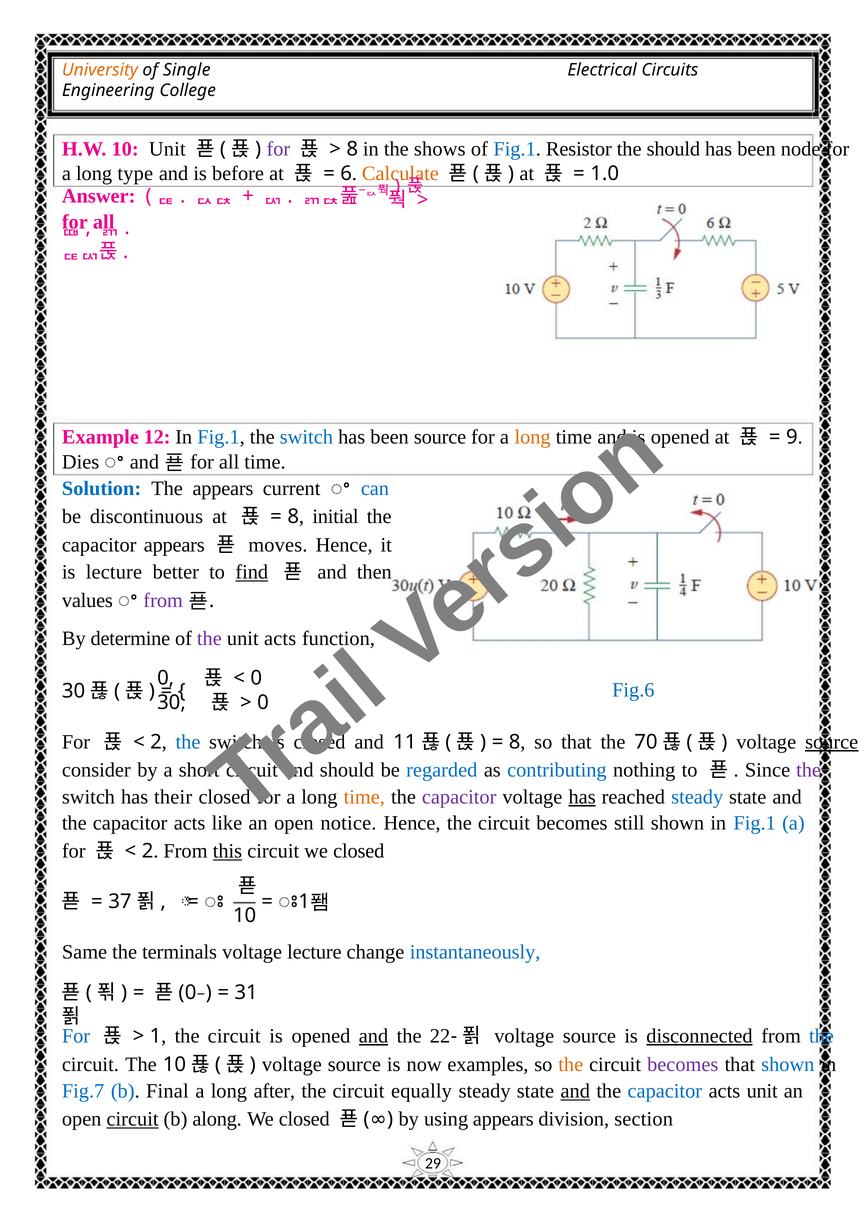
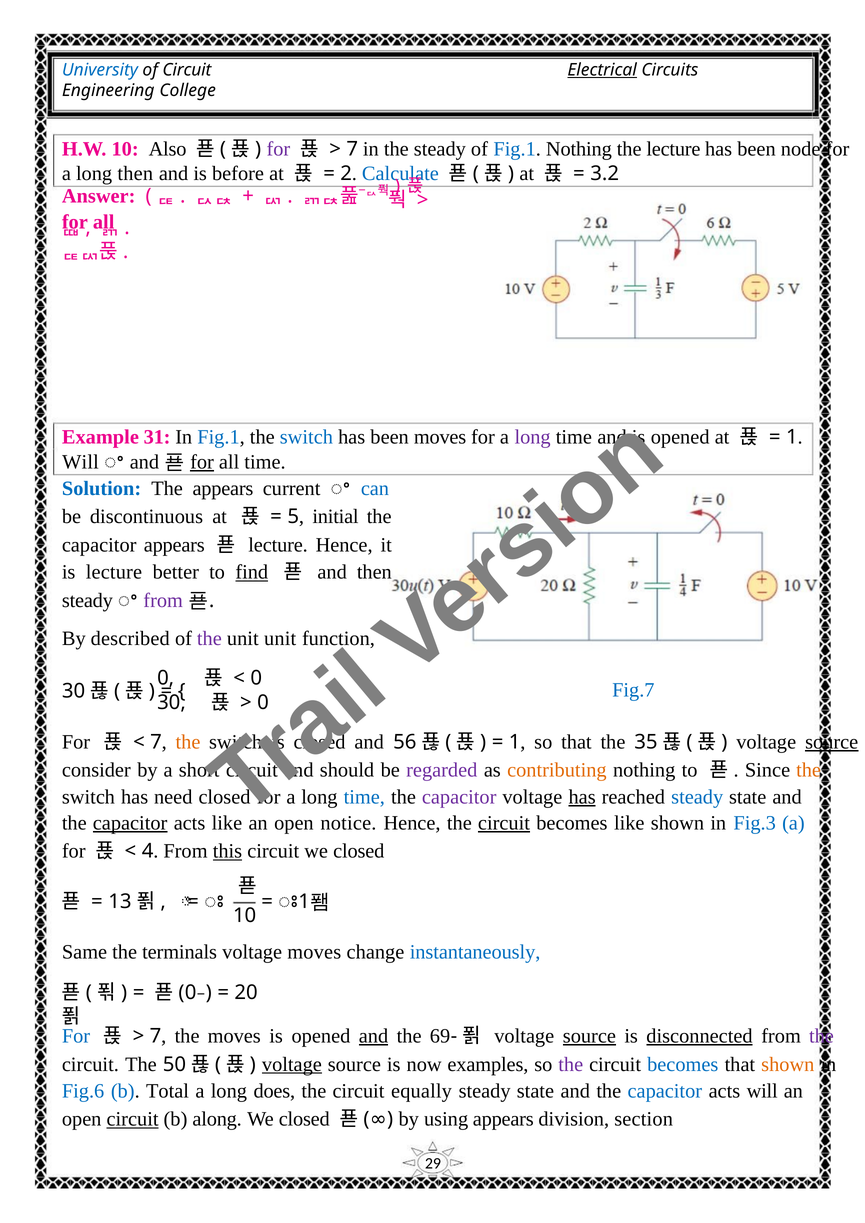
University colour: orange -> blue (100, 70)
of Single: Single -> Circuit (187, 70)
Electrical underline: none -> present (602, 70)
10 Unit: Unit -> Also (168, 149)
8: 8 -> 7 (352, 149)
the shows: shows -> steady (440, 149)
Fig.1 Resistor: Resistor -> Nothing (579, 149)
the should: should -> lecture (673, 149)
long type: type -> then (135, 174)
6: 6 -> 2 (346, 174)
Calculate colour: orange -> blue (400, 174)
1.0: 1.0 -> 3.2 (605, 174)
12: 12 -> 31 (157, 437)
been source: source -> moves (440, 437)
long colour: orange -> purple (533, 437)
9: 9 -> 1 (792, 437)
Dies: Dies -> Will (81, 462)
for underline: none -> present (202, 462)
8: 8 -> 5 (293, 516)
moves: moves -> lecture (278, 545)
values: values -> steady (87, 600)
determine: determine -> described (130, 638)
unit acts: acts -> unit (280, 638)
Fig.6: Fig.6 -> Fig.7 (633, 690)
2: 2 -> 7 (156, 742)
the colour: blue -> orange (188, 742)
11: 11 -> 56 (405, 742)
8: 8 -> 1 (515, 742)
70: 70 -> 35 (646, 742)
regarded colour: blue -> purple (442, 770)
contributing colour: blue -> orange (557, 770)
the colour: purple -> orange (809, 770)
their: their -> need (173, 797)
time colour: orange -> blue (364, 797)
capacitor underline: none -> present (130, 823)
circuit underline: none -> present (504, 823)
becomes still: still -> like (629, 823)
shown in Fig.1: Fig.1 -> Fig.3 (755, 823)
2: 2 -> 4 (148, 851)
37: 37 -> 13 (120, 901)
voltage lecture: lecture -> moves (314, 952)
31: 31 -> 20 (246, 992)
1: 1 -> 7 (155, 1036)
circuit: circuit -> moves (234, 1036)
22: 22 -> 69 (440, 1036)
source underline: none -> present (589, 1036)
the colour: blue -> purple (821, 1036)
The 10: 10 -> 50 (174, 1064)
voltage underline: none -> present (292, 1064)
the colour: orange -> purple (571, 1064)
becomes colour: purple -> blue (683, 1064)
shown colour: blue -> orange (788, 1064)
Fig.7: Fig.7 -> Fig.6 (83, 1091)
Final: Final -> Total (168, 1091)
after: after -> does (274, 1091)
and underline: present -> none (575, 1091)
acts unit: unit -> will (762, 1091)
